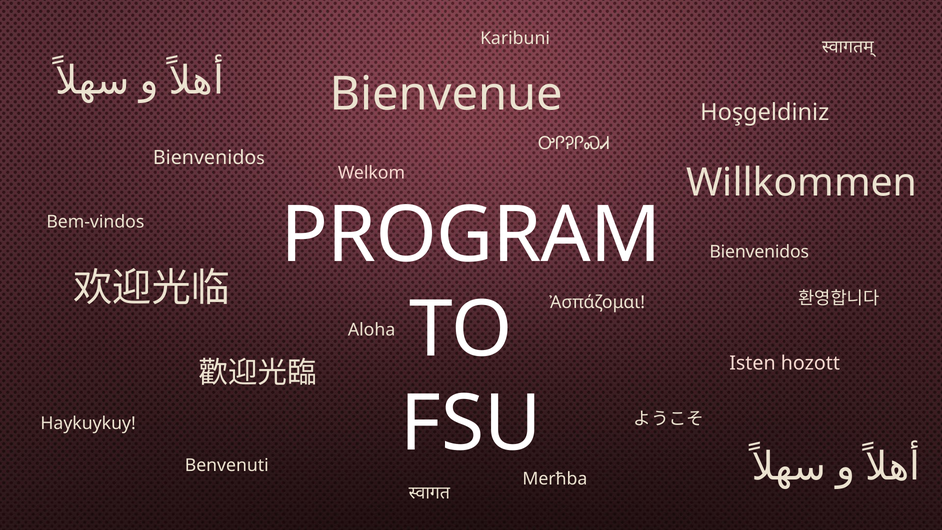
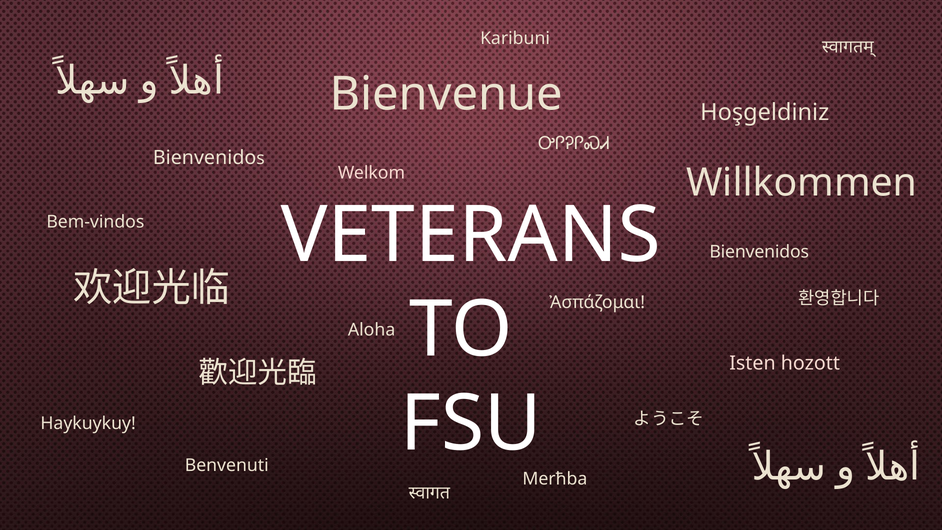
PROGRAM: PROGRAM -> VETERANS (471, 235)
